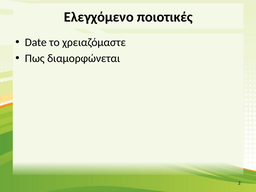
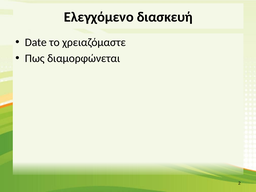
ποιοτικές: ποιοτικές -> διασκευή (165, 17)
